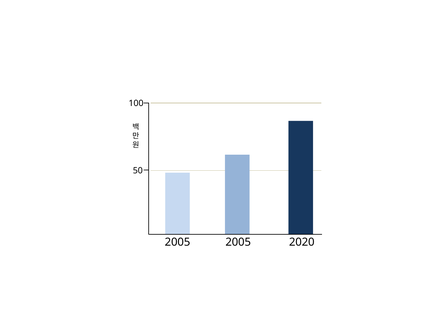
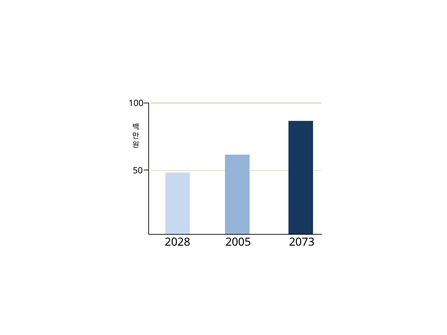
2005: 2005 -> 2028 (178, 242)
2020: 2020 -> 2073 (302, 242)
